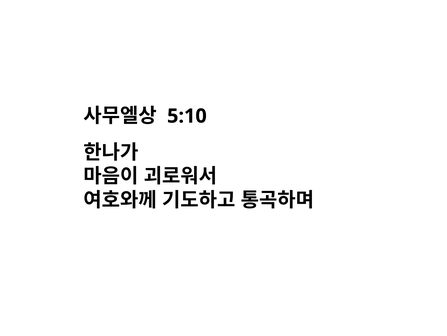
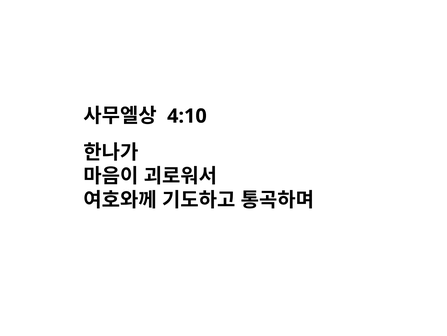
5:10: 5:10 -> 4:10 (187, 116)
